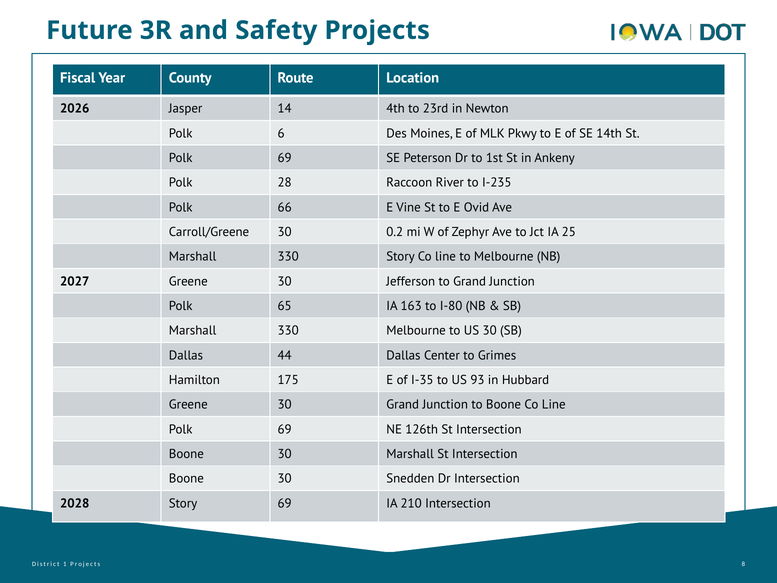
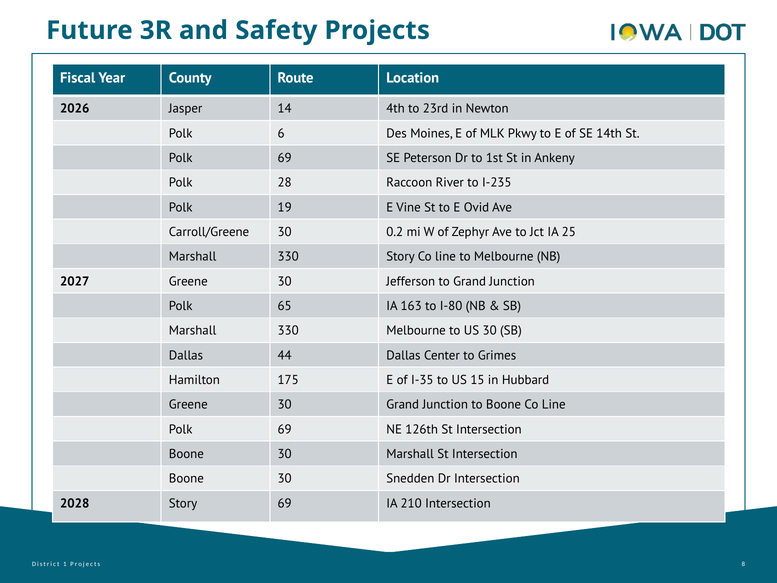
66: 66 -> 19 (285, 207)
93: 93 -> 15 (477, 380)
